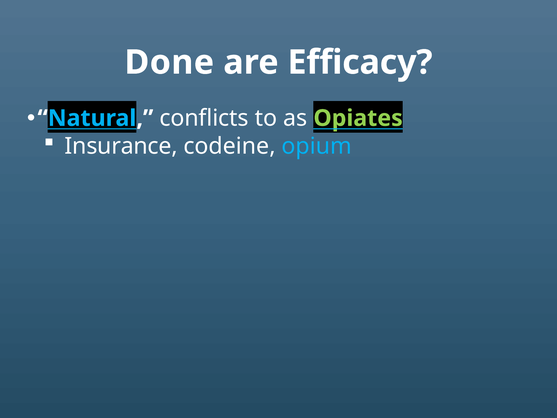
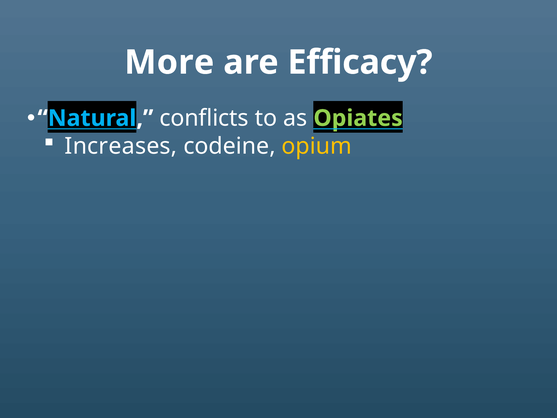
Done: Done -> More (169, 62)
Insurance: Insurance -> Increases (121, 146)
opium colour: light blue -> yellow (317, 146)
